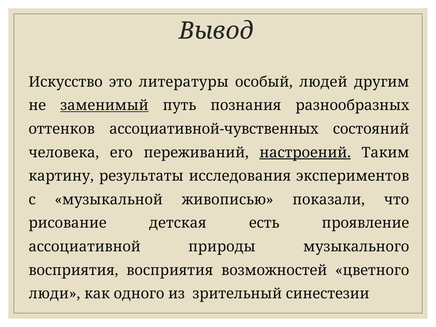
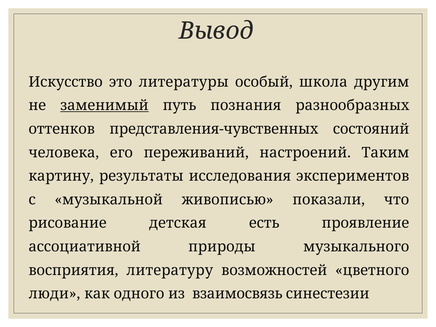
людей: людей -> школа (323, 82)
ассоциативной-чувственных: ассоциативной-чувственных -> представления-чувственных (214, 129)
настроений underline: present -> none (305, 153)
восприятия восприятия: восприятия -> литературу (170, 270)
зрительный: зрительный -> взаимосвязь (237, 294)
